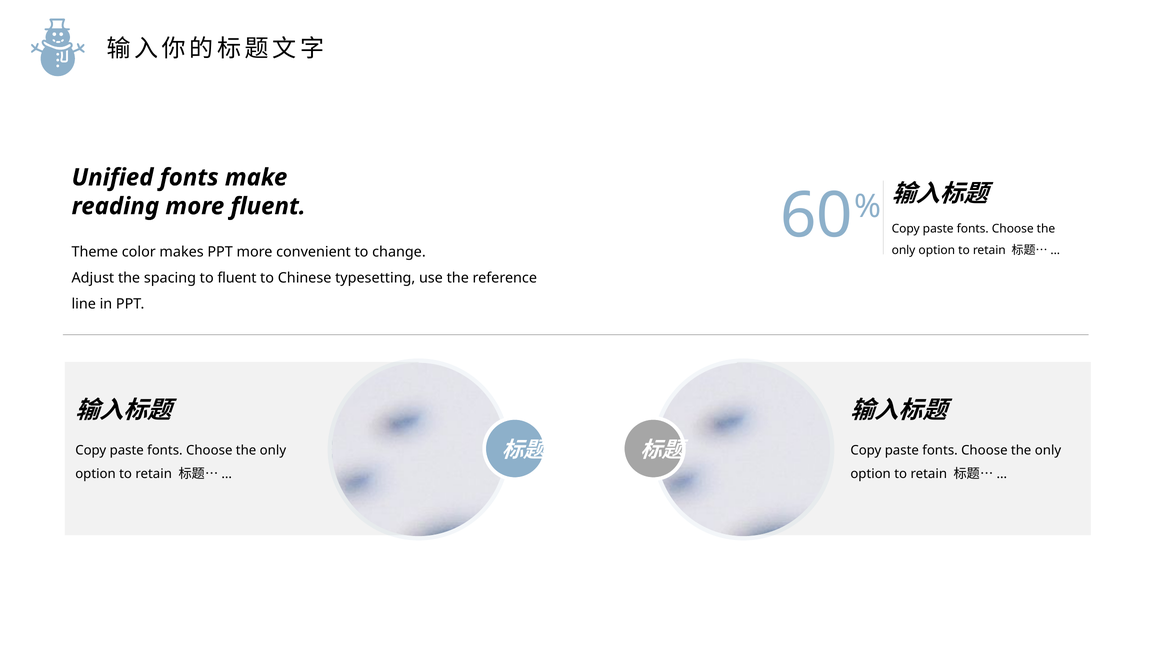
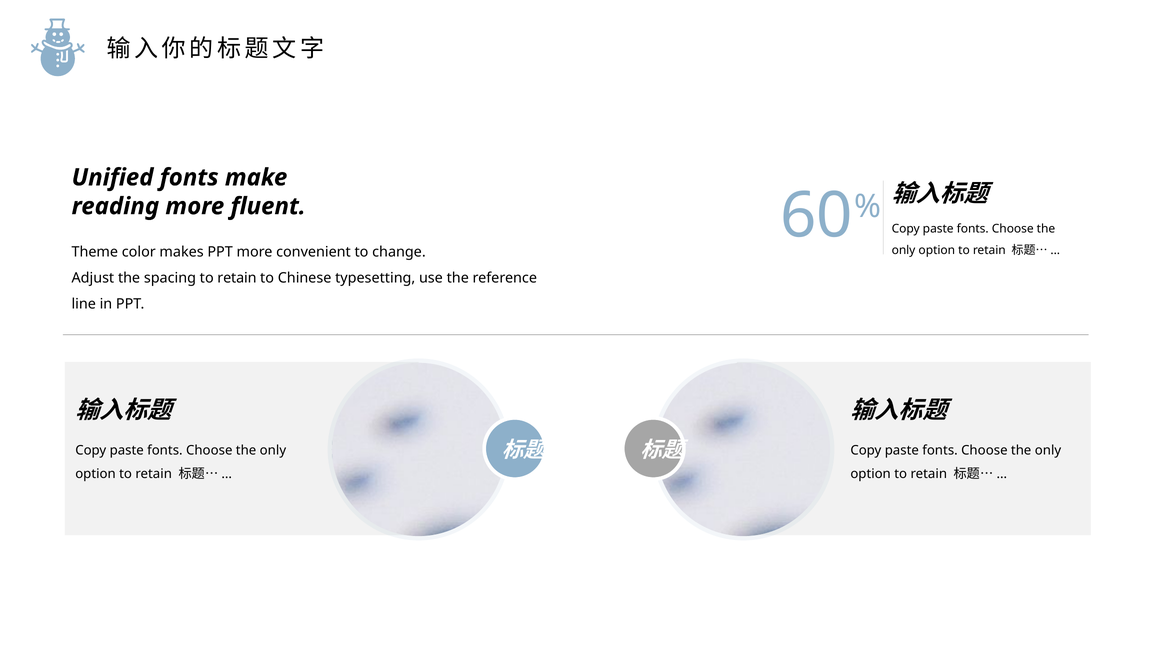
spacing to fluent: fluent -> retain (237, 278)
